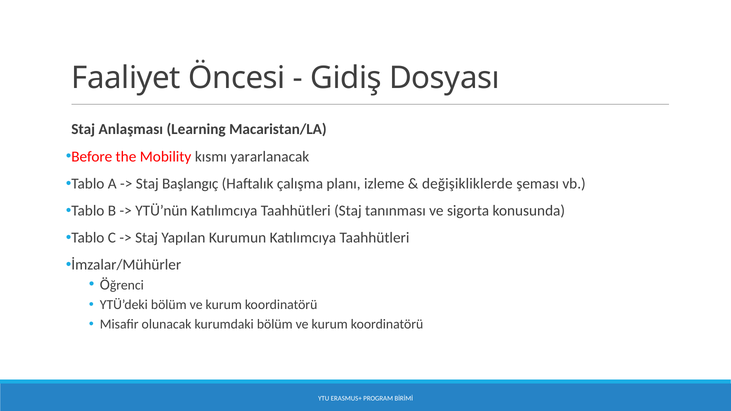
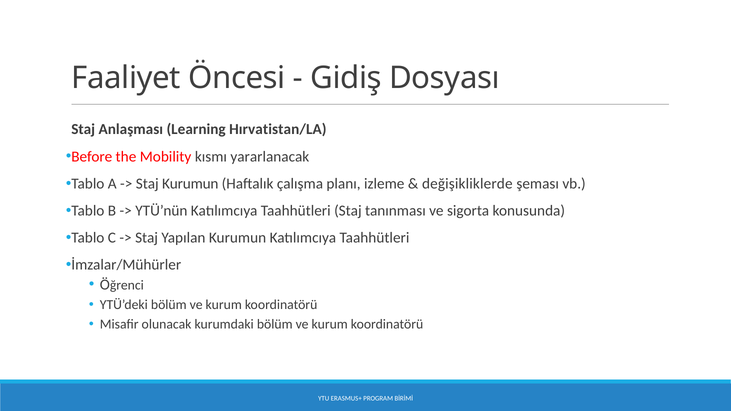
Macaristan/LA: Macaristan/LA -> Hırvatistan/LA (278, 129)
Staj Başlangıç: Başlangıç -> Kurumun (190, 184)
